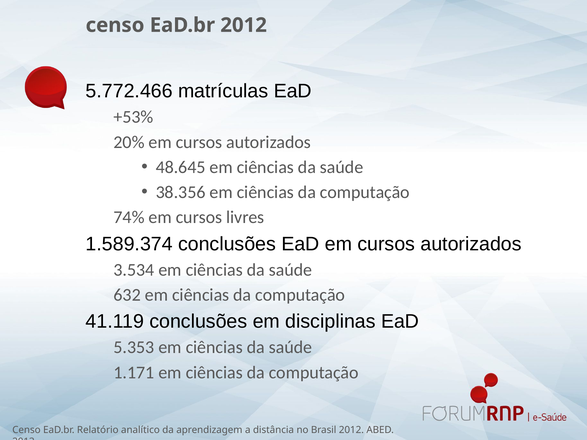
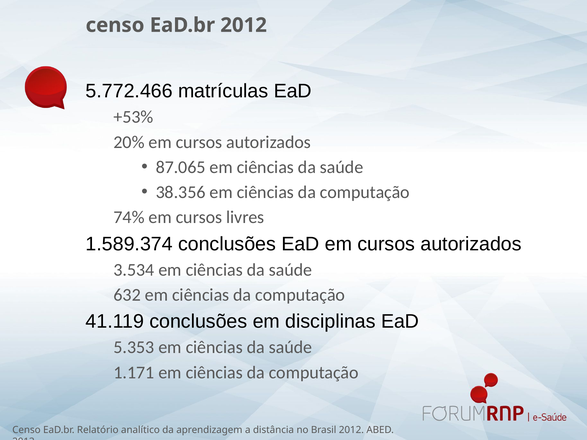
48.645: 48.645 -> 87.065 (181, 167)
